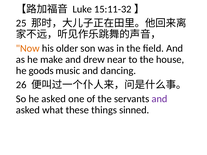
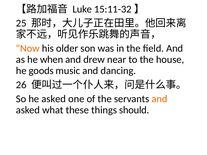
make: make -> when (52, 60)
and colour: purple -> orange (159, 99)
sinned: sinned -> should (134, 110)
